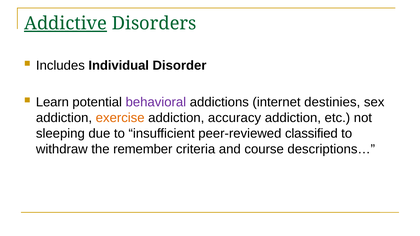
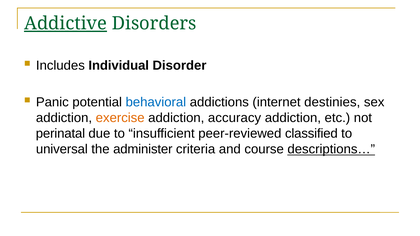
Learn: Learn -> Panic (52, 102)
behavioral colour: purple -> blue (156, 102)
sleeping: sleeping -> perinatal (60, 134)
withdraw: withdraw -> universal (62, 149)
remember: remember -> administer (143, 149)
descriptions… underline: none -> present (331, 149)
